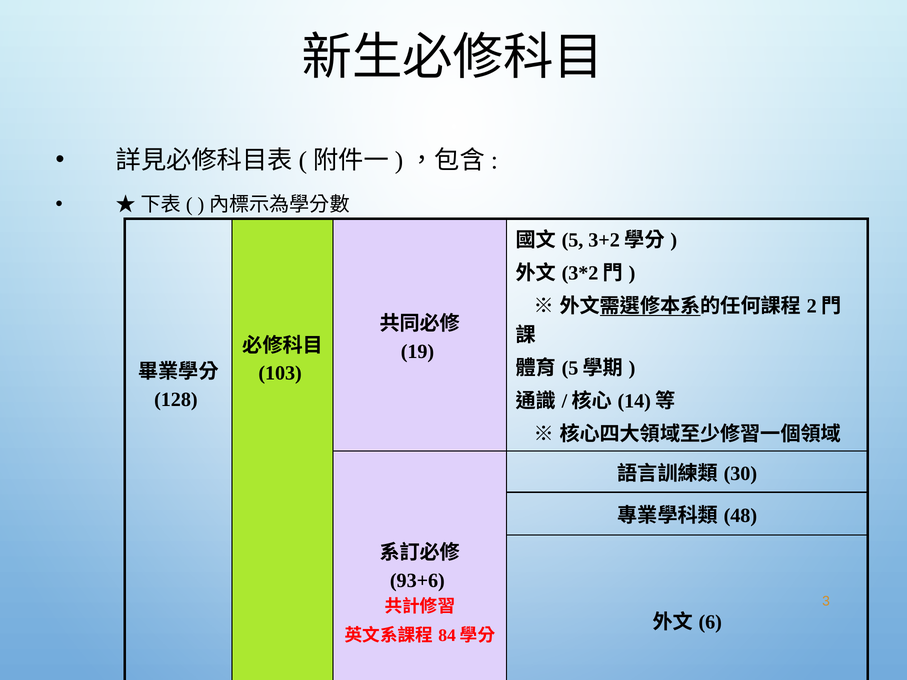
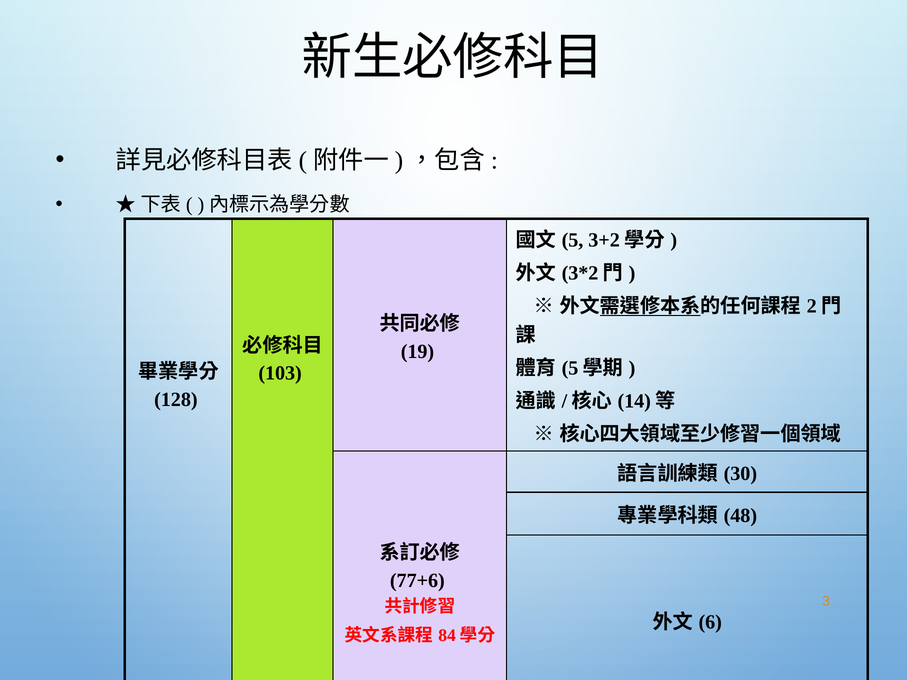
93+6: 93+6 -> 77+6 (417, 581)
